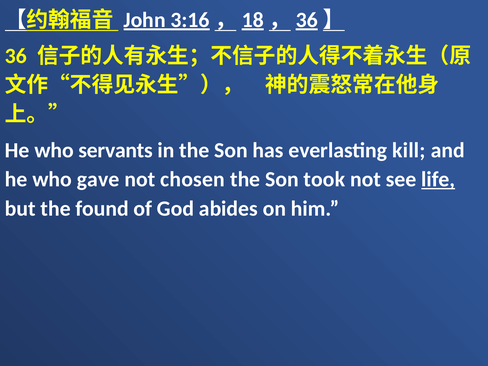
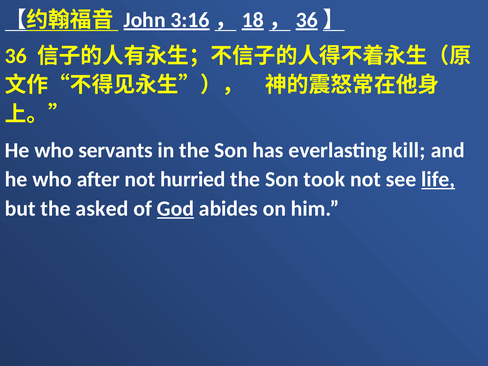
gave: gave -> after (98, 179)
chosen: chosen -> hurried (193, 179)
found: found -> asked (102, 209)
God underline: none -> present (175, 209)
